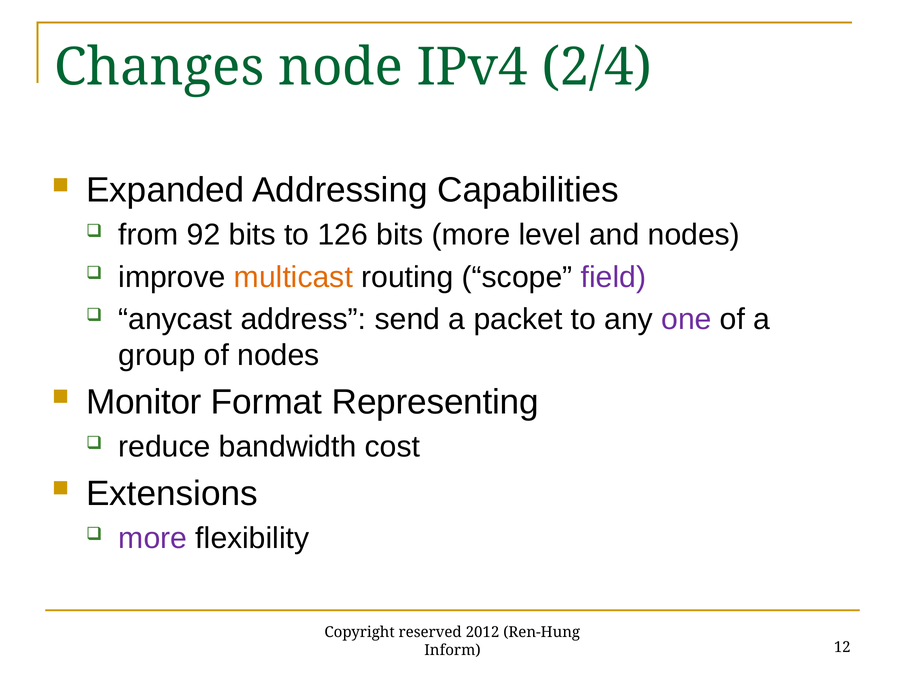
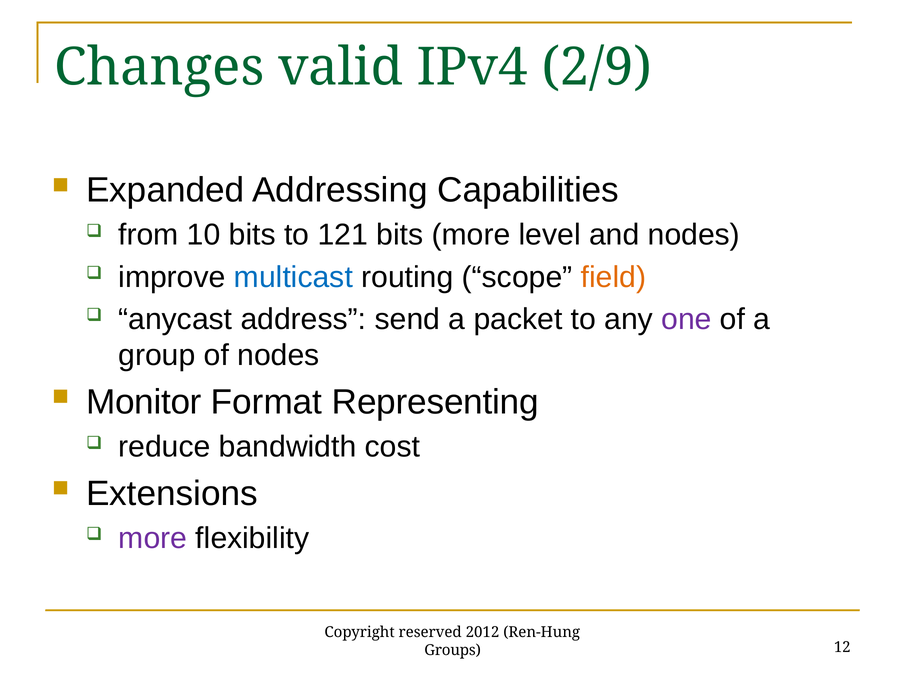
node: node -> valid (341, 67)
2/4: 2/4 -> 2/9 (597, 67)
92: 92 -> 10 (204, 235)
126: 126 -> 121 (343, 235)
multicast colour: orange -> blue (293, 277)
field colour: purple -> orange (613, 277)
Inform: Inform -> Groups (453, 651)
